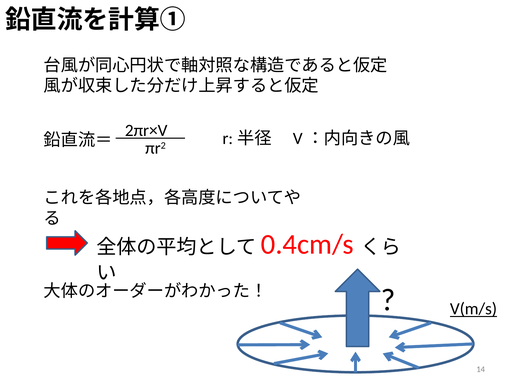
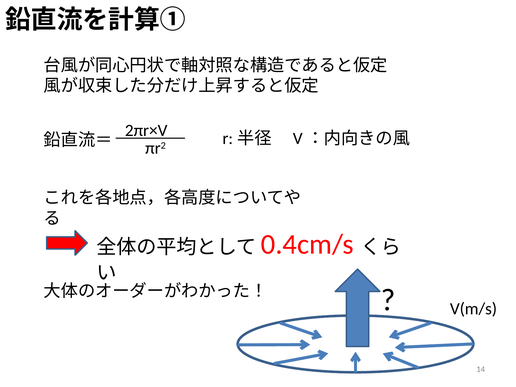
V(m/s underline: present -> none (473, 309)
